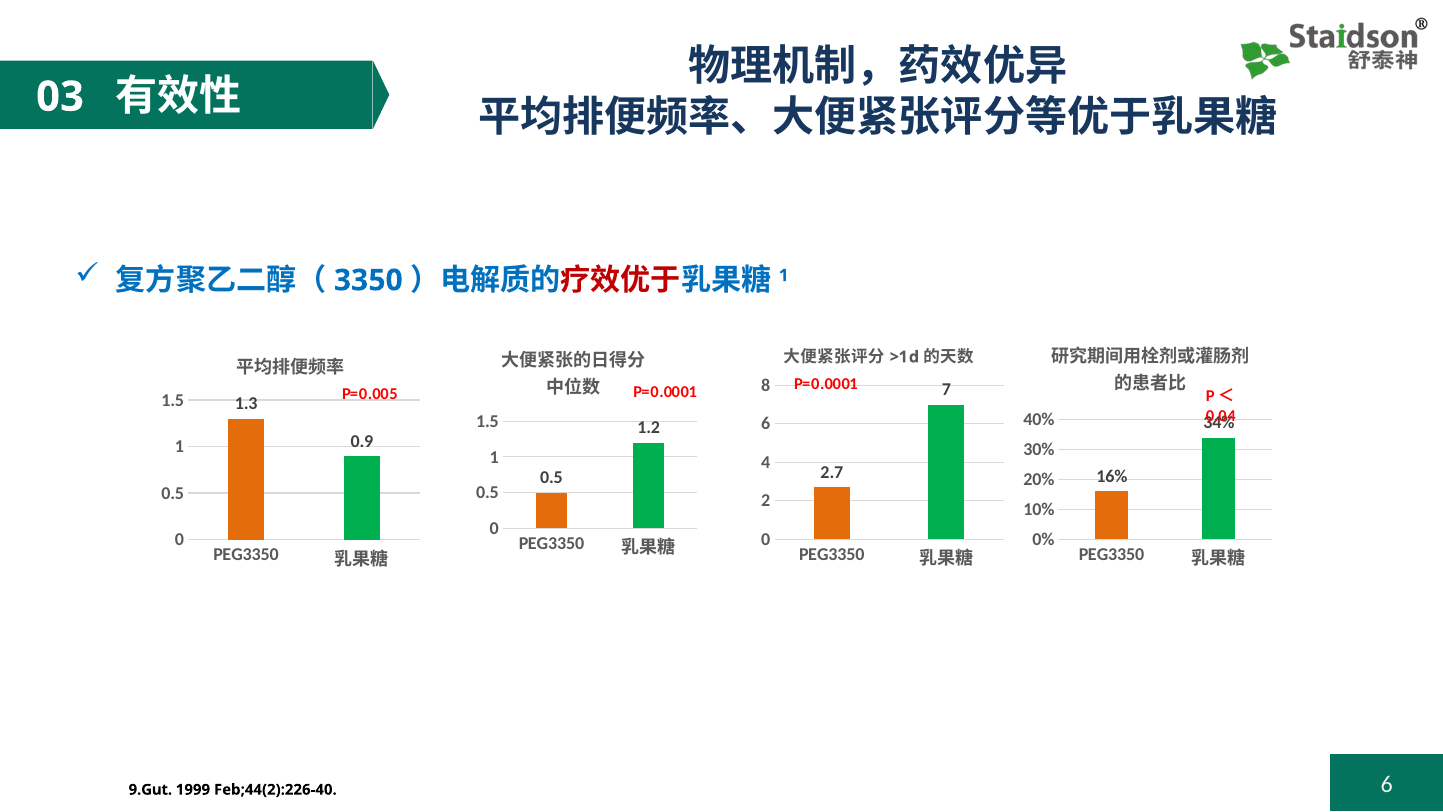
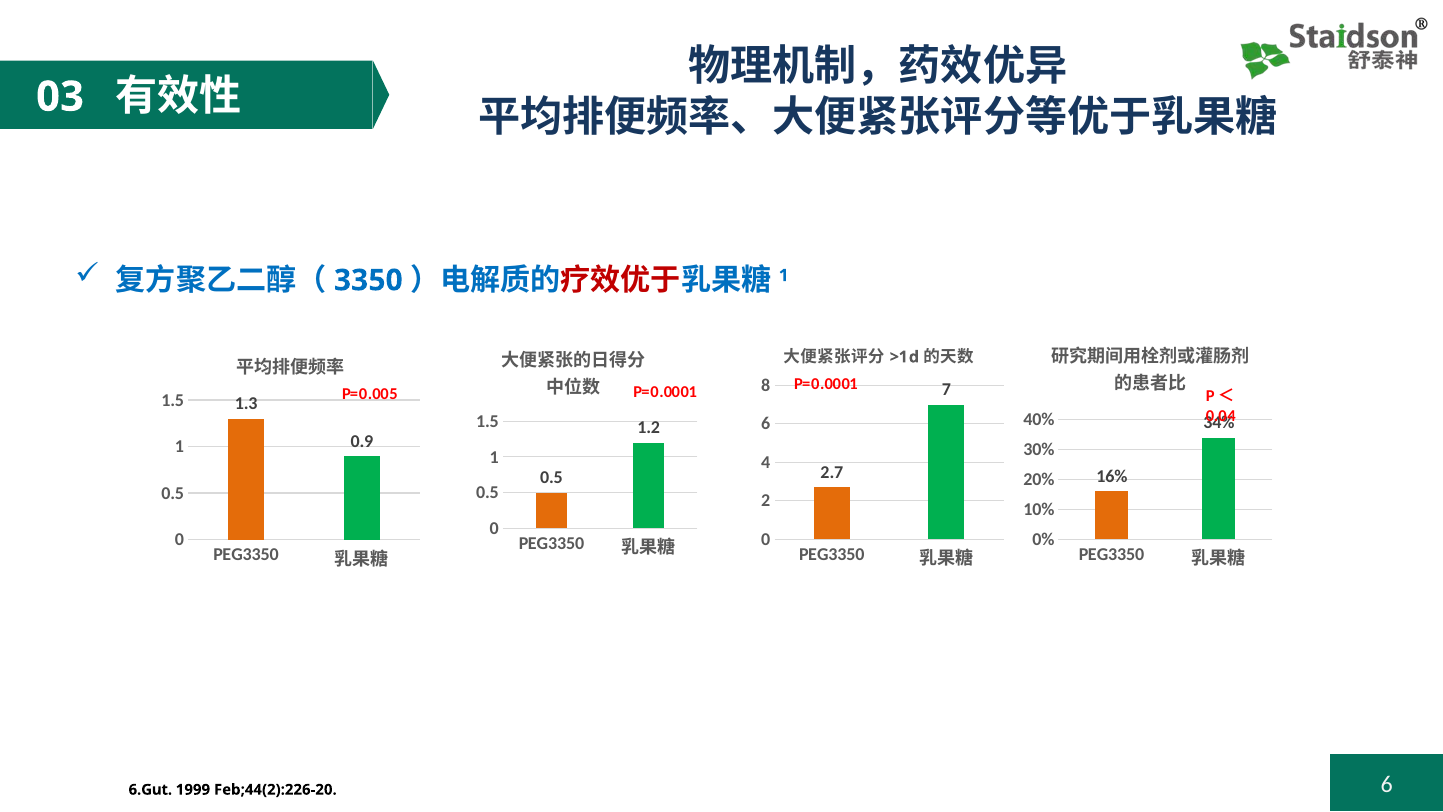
9.Gut: 9.Gut -> 6.Gut (150, 789)
Feb;44(2):226-40: Feb;44(2):226-40 -> Feb;44(2):226-20 (275, 789)
